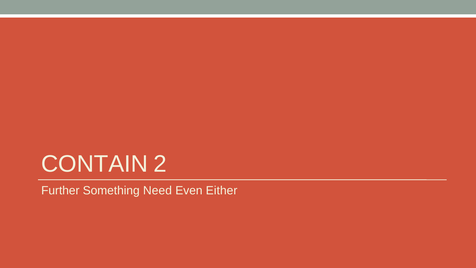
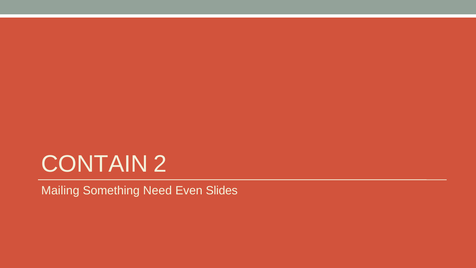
Further: Further -> Mailing (60, 190)
Either: Either -> Slides (222, 190)
